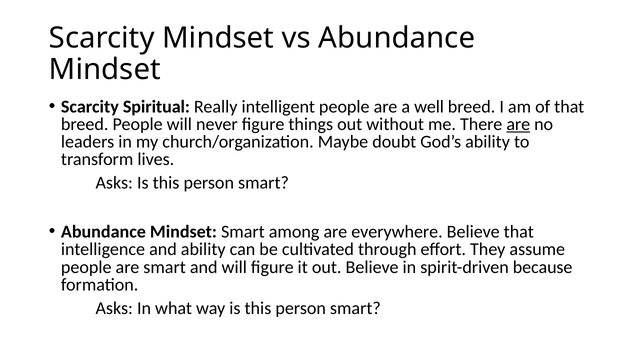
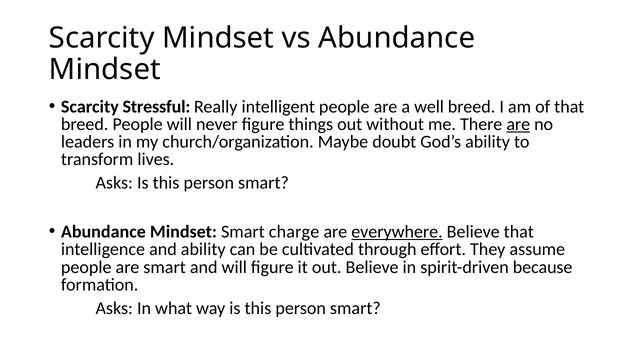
Spiritual: Spiritual -> Stressful (156, 107)
among: among -> charge (294, 232)
everywhere underline: none -> present (397, 232)
